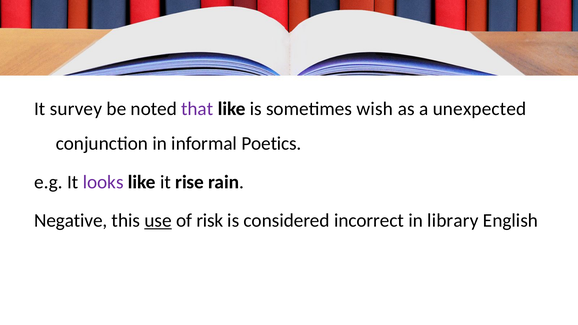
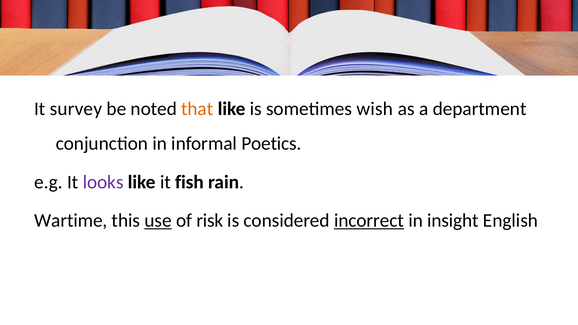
that colour: purple -> orange (197, 109)
unexpected: unexpected -> department (480, 109)
rise: rise -> fish (190, 182)
Negative: Negative -> Wartime (71, 221)
incorrect underline: none -> present (369, 221)
library: library -> insight (453, 221)
